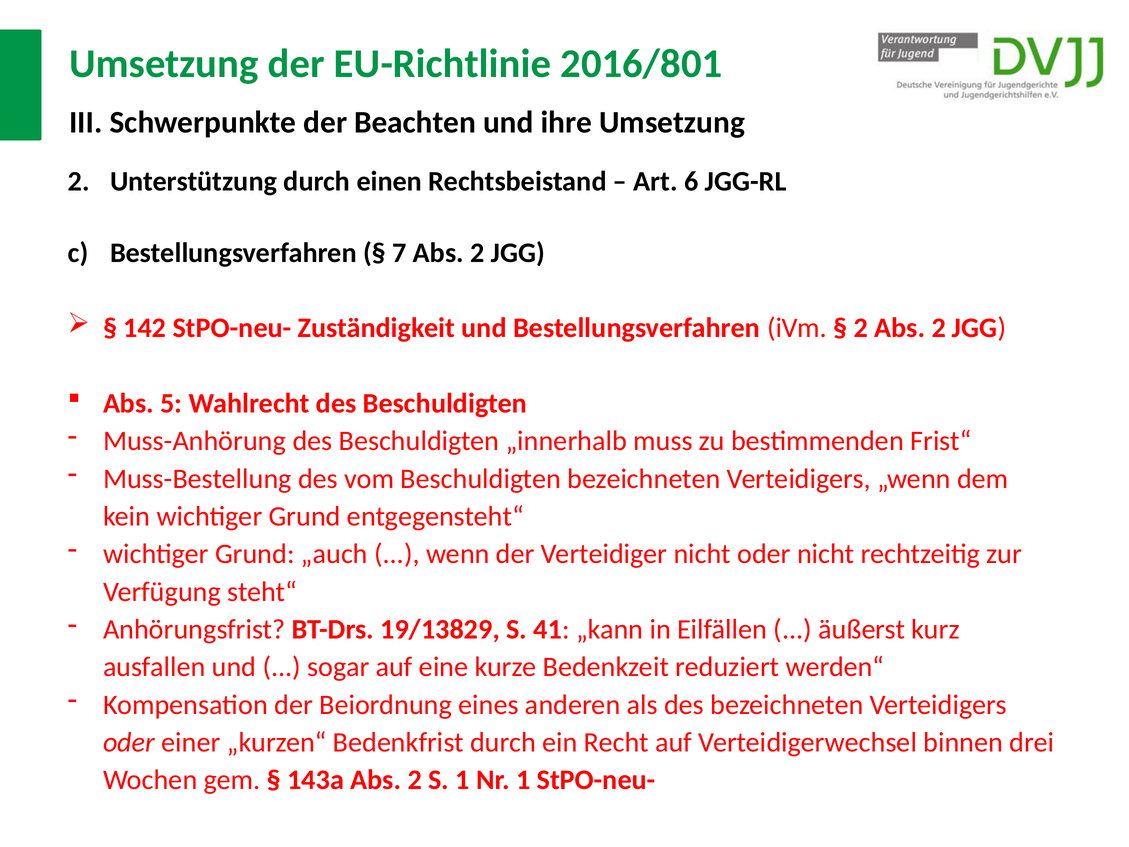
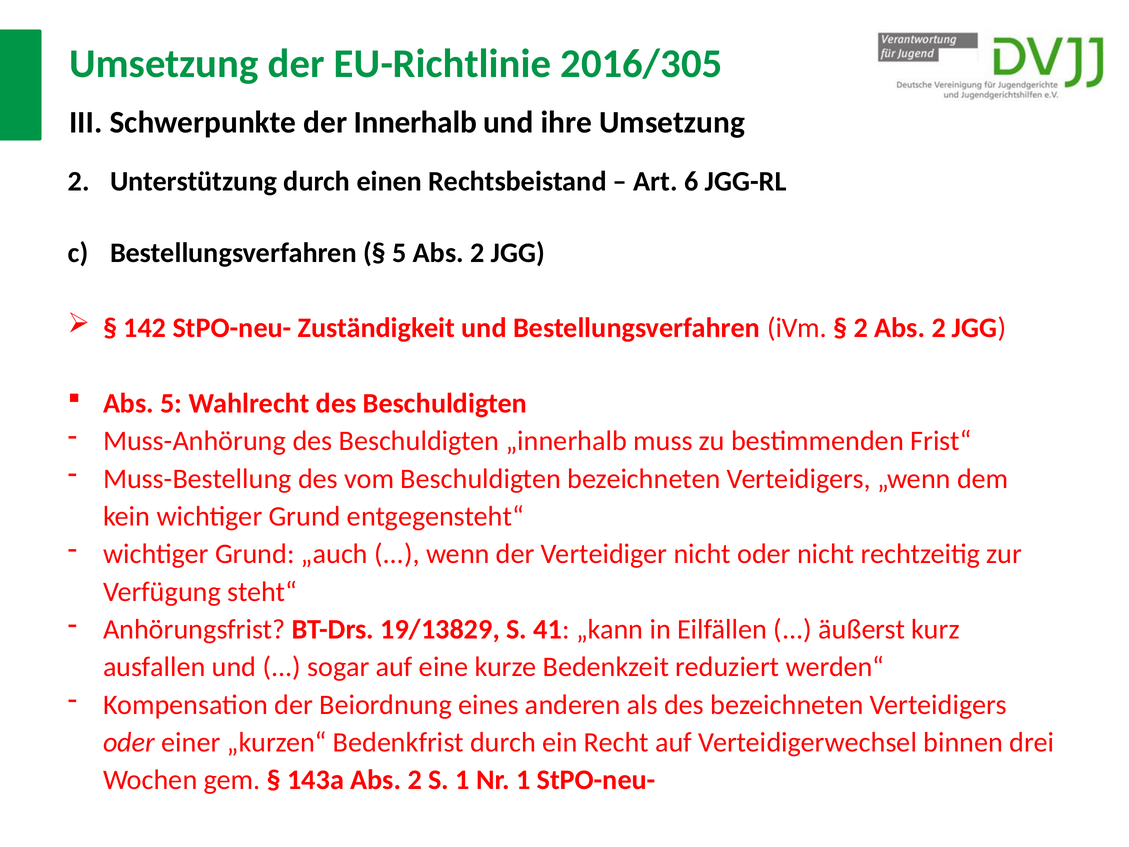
2016/801: 2016/801 -> 2016/305 (641, 64)
Beachten: Beachten -> Innerhalb (415, 122)
7: 7 -> 5 (399, 253)
